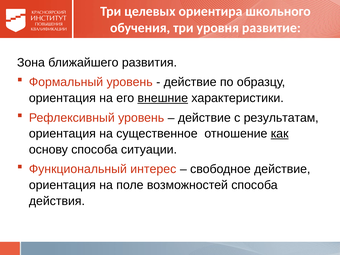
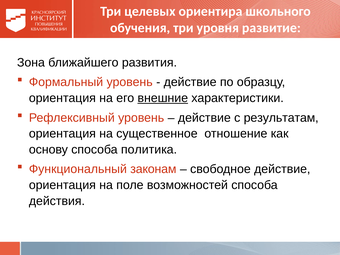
как underline: present -> none (280, 134)
ситуации: ситуации -> политика (149, 150)
интерес: интерес -> законам (153, 169)
